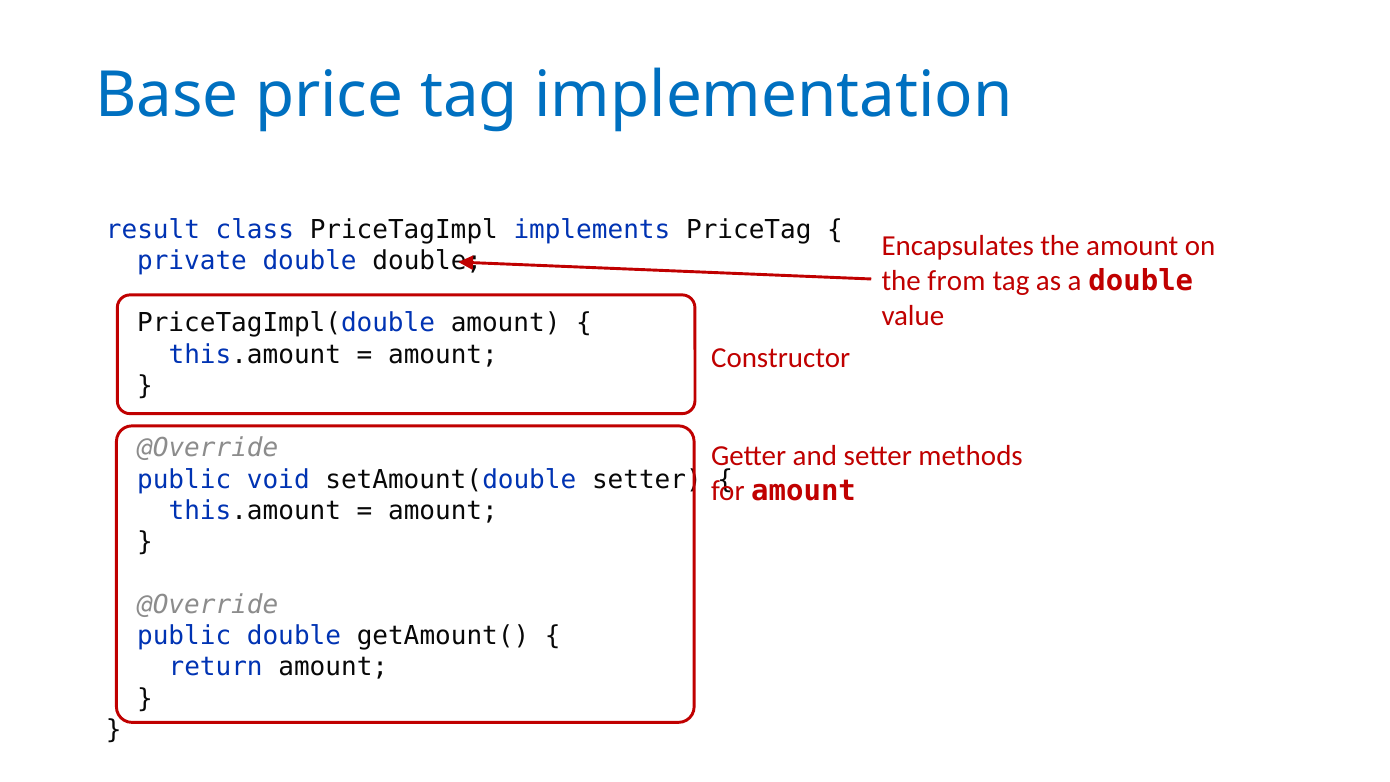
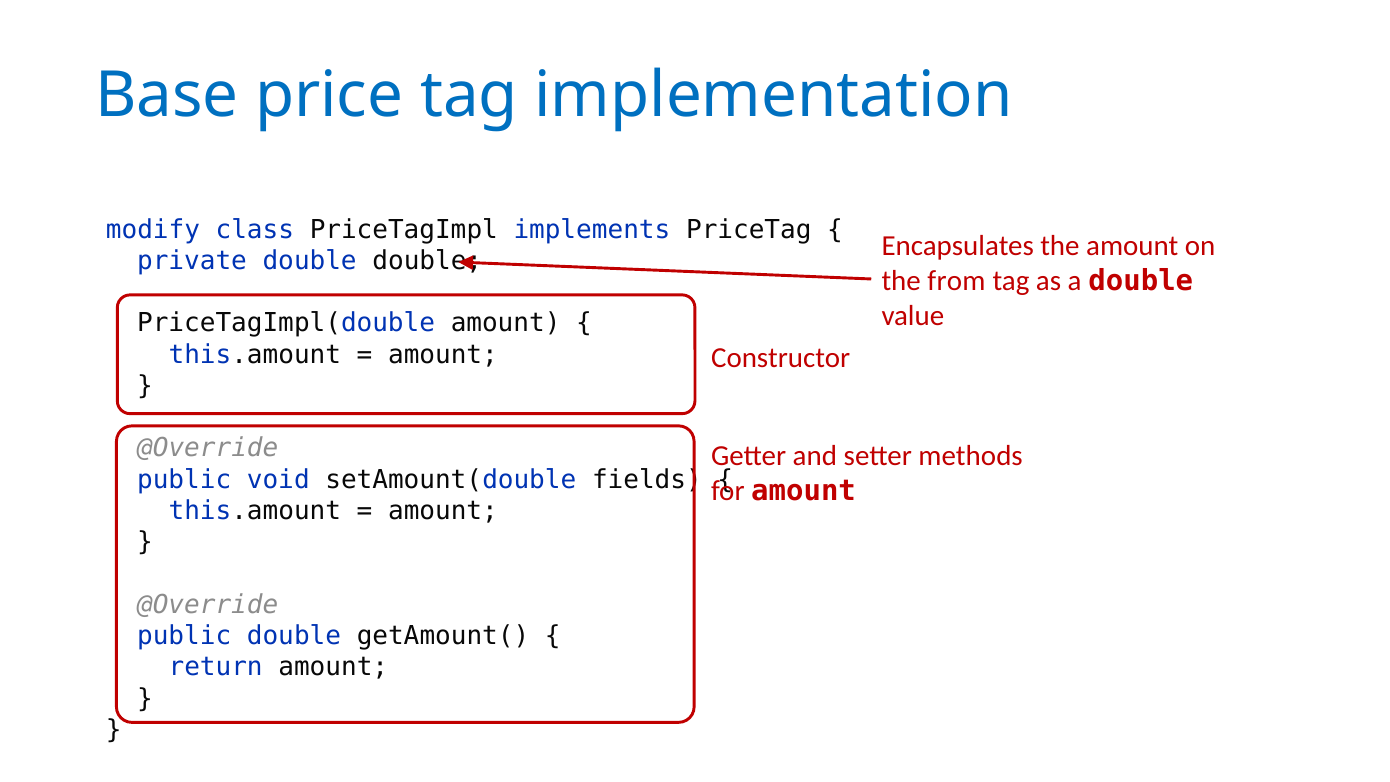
result: result -> modify (153, 229)
setAmount(double setter: setter -> fields (647, 480)
